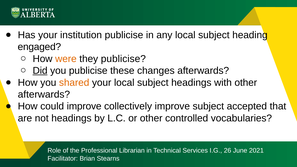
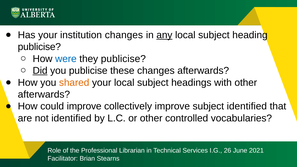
institution publicise: publicise -> changes (124, 35)
any underline: none -> present (164, 35)
engaged: engaged -> publicise (39, 47)
were colour: orange -> blue (66, 59)
subject accepted: accepted -> identified (247, 106)
not headings: headings -> identified (71, 118)
